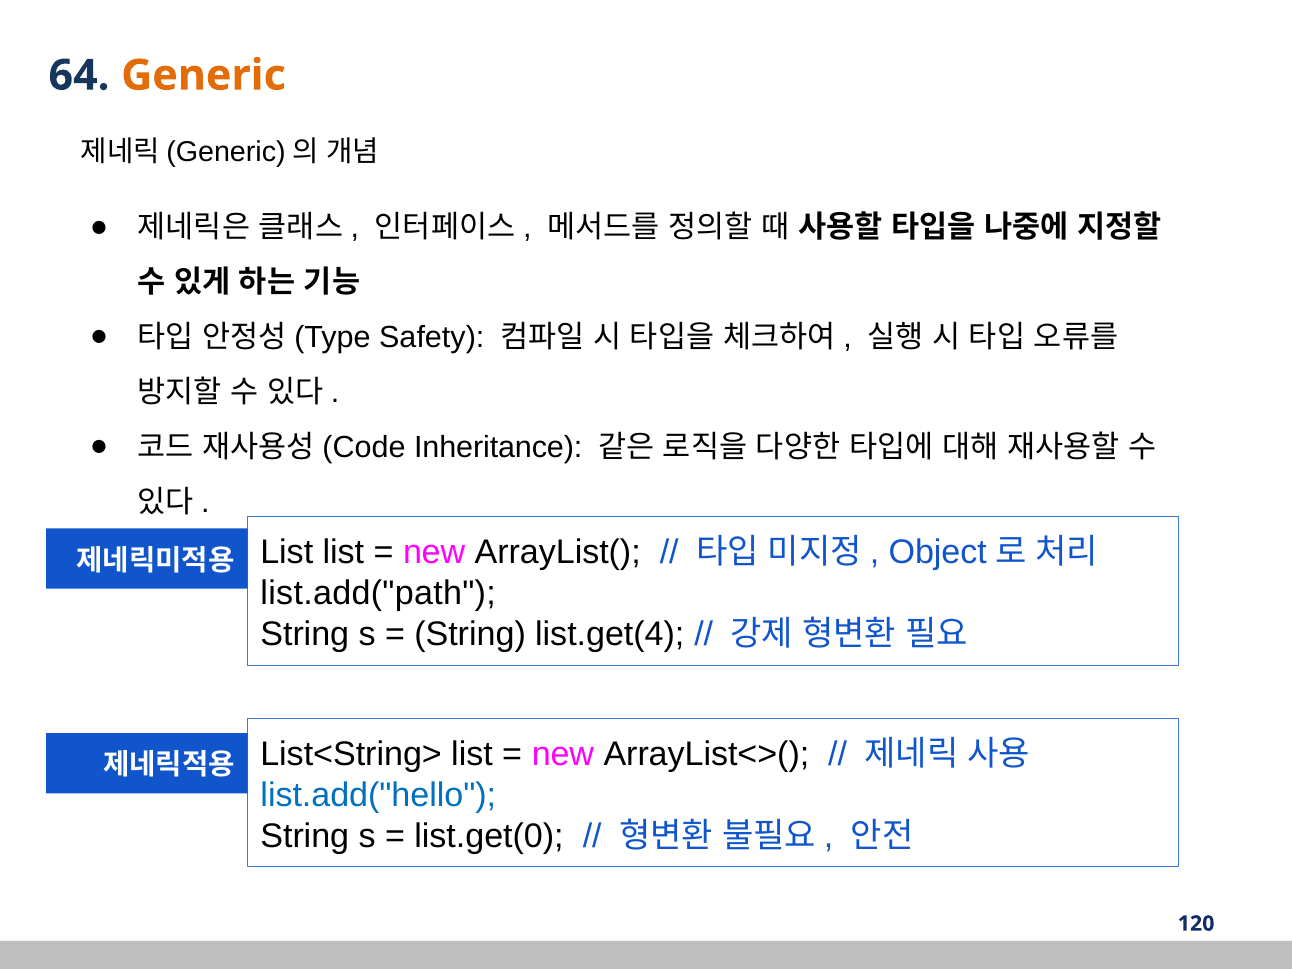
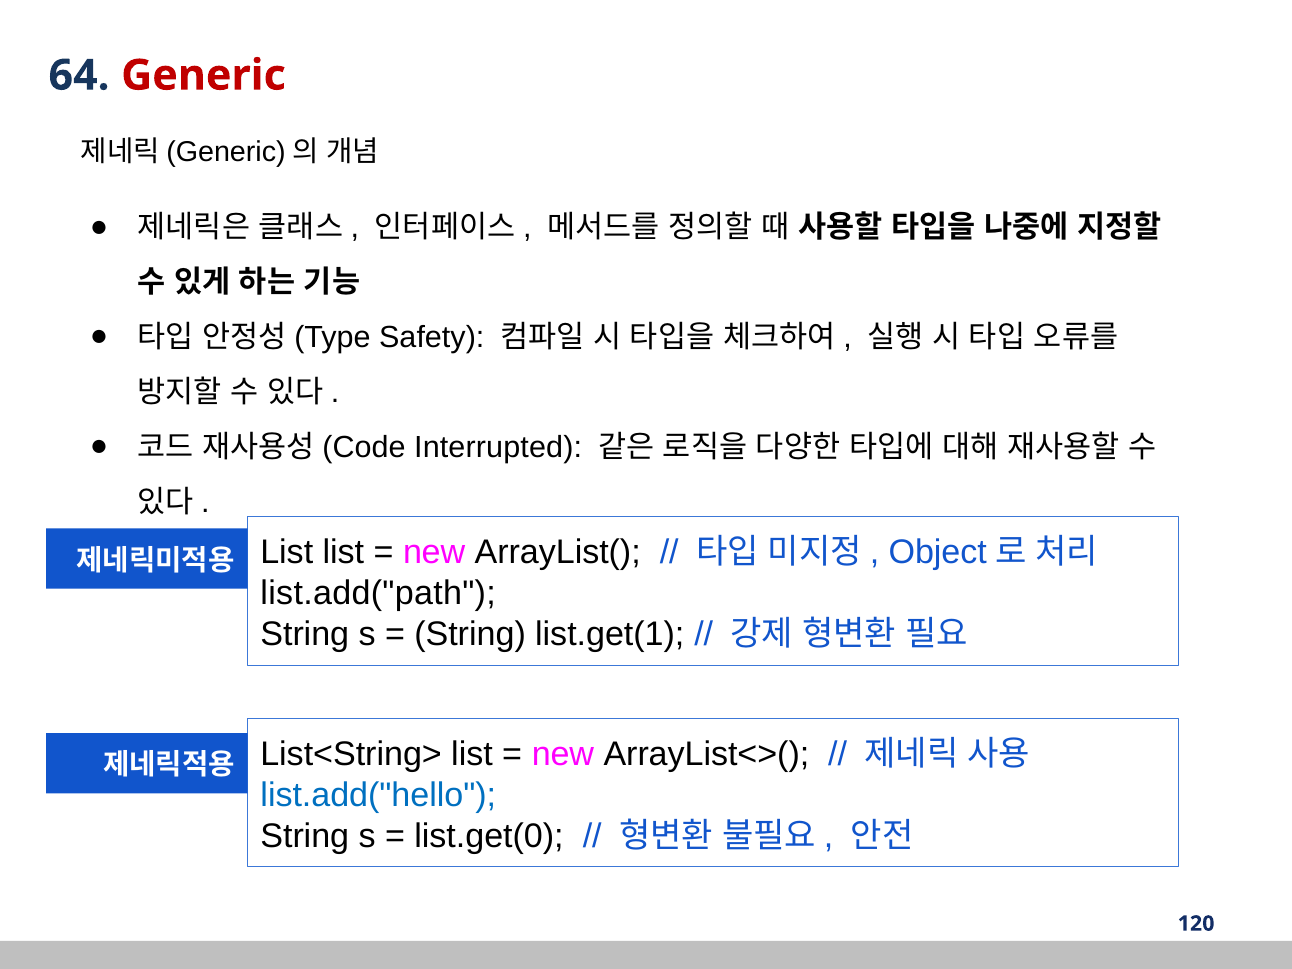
Generic colour: orange -> red (203, 75)
Inheritance: Inheritance -> Interrupted (498, 447)
list.get(4: list.get(4 -> list.get(1 (610, 634)
